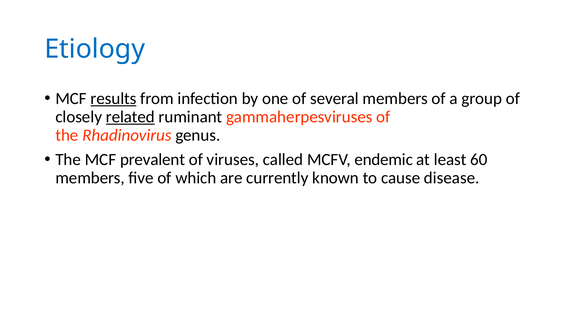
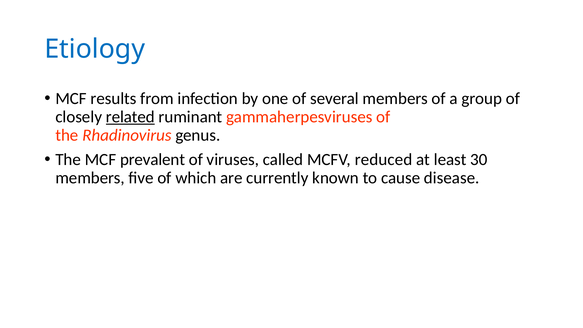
results underline: present -> none (114, 99)
endemic: endemic -> reduced (384, 160)
60: 60 -> 30 (479, 160)
